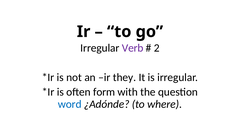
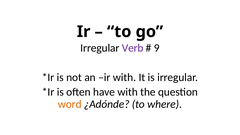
2: 2 -> 9 (157, 48)
ir they: they -> with (124, 77)
form: form -> have (104, 92)
word colour: blue -> orange (70, 104)
